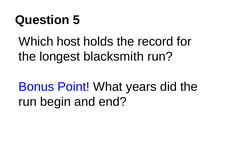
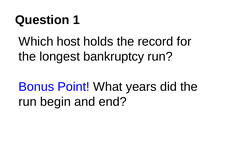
5: 5 -> 1 (76, 20)
blacksmith: blacksmith -> bankruptcy (114, 57)
